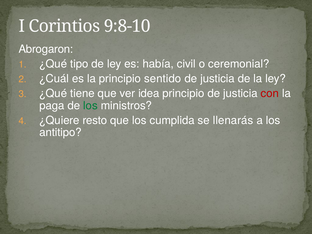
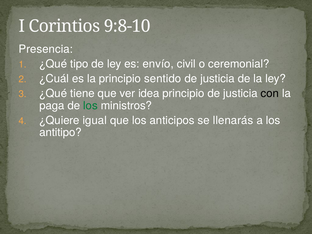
Abrogaron: Abrogaron -> Presencia (46, 49)
había: había -> envío (158, 64)
con colour: red -> black (270, 93)
resto: resto -> igual (95, 120)
cumplida: cumplida -> anticipos (172, 120)
